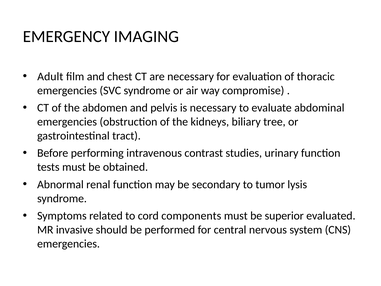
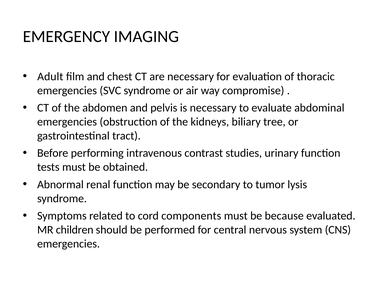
superior: superior -> because (284, 216)
invasive: invasive -> children (75, 230)
